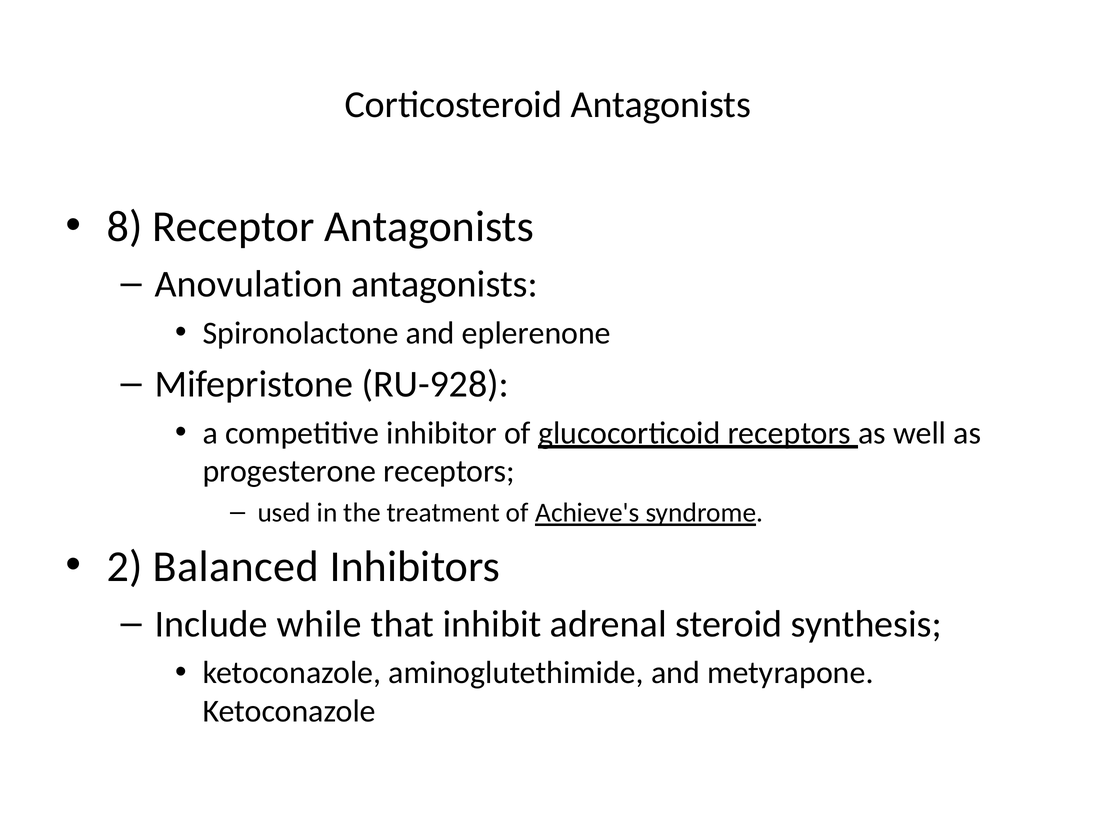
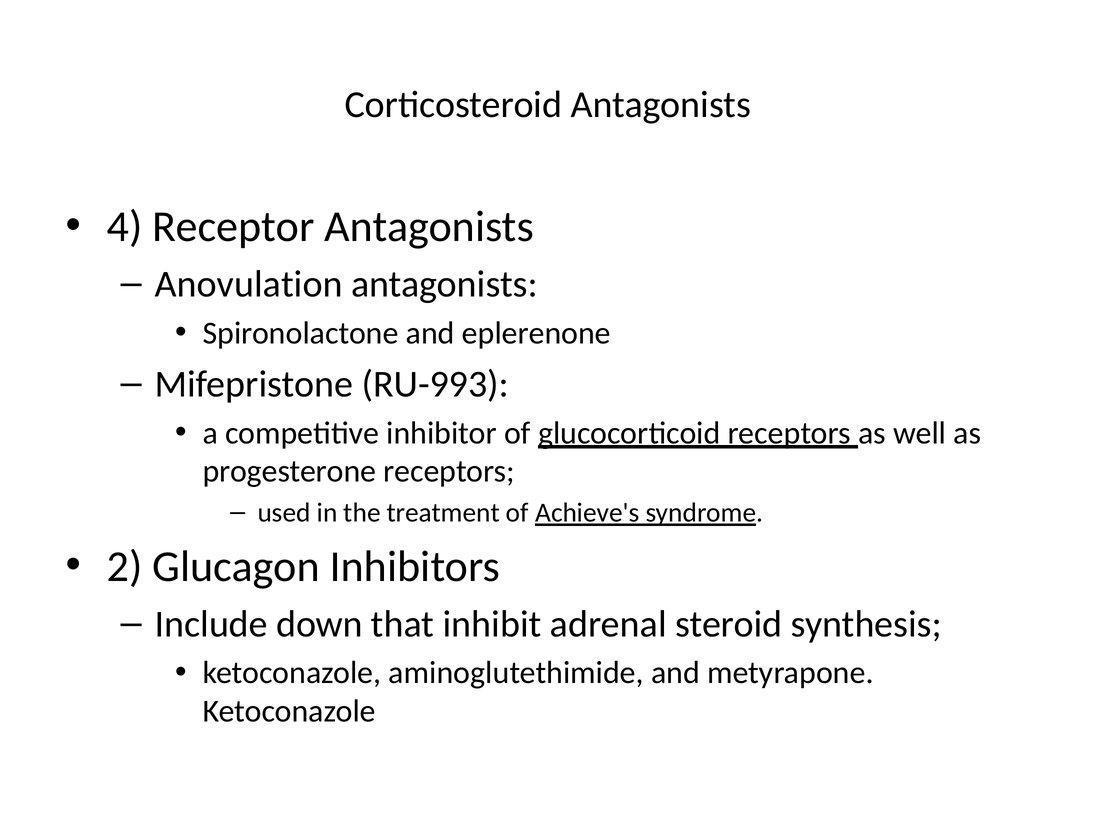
8: 8 -> 4 (125, 227)
RU-928: RU-928 -> RU-993 (435, 384)
Balanced: Balanced -> Glucagon (236, 567)
while: while -> down (320, 624)
